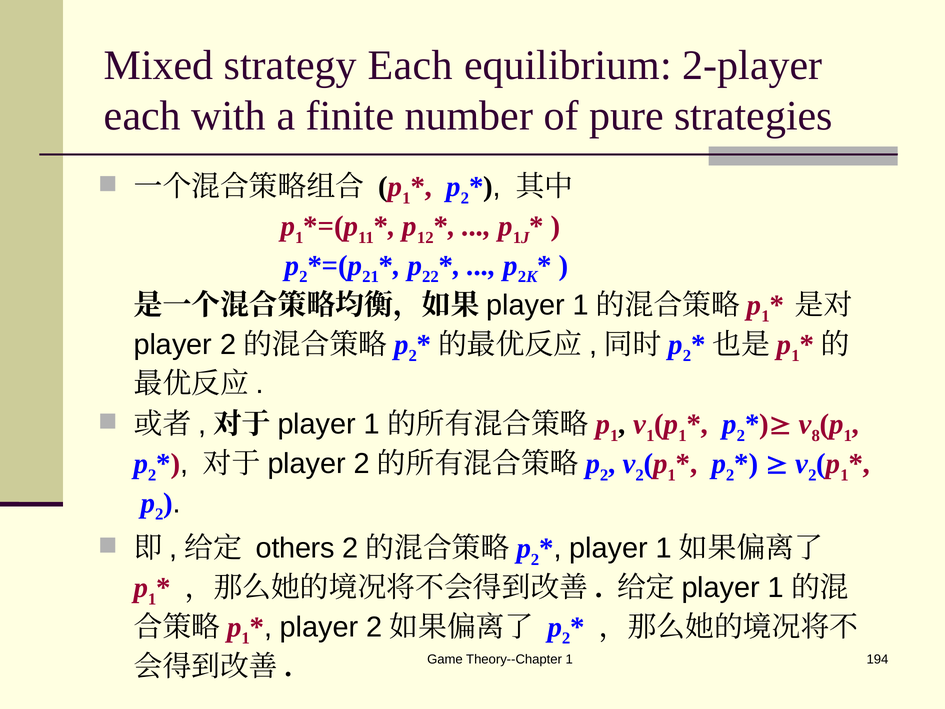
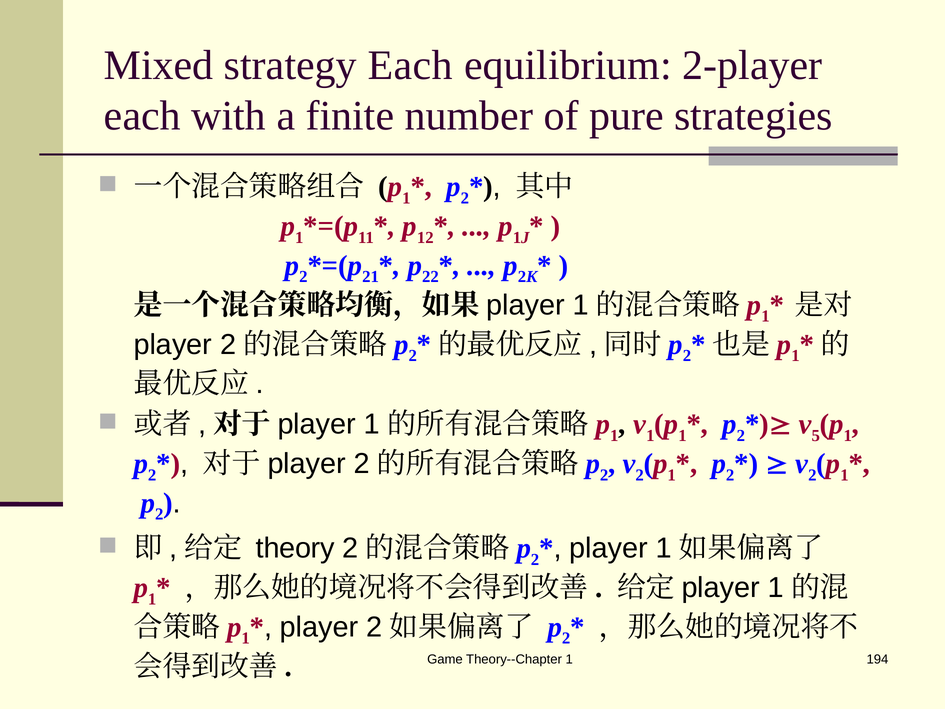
8: 8 -> 5 (816, 435)
others: others -> theory (295, 548)
